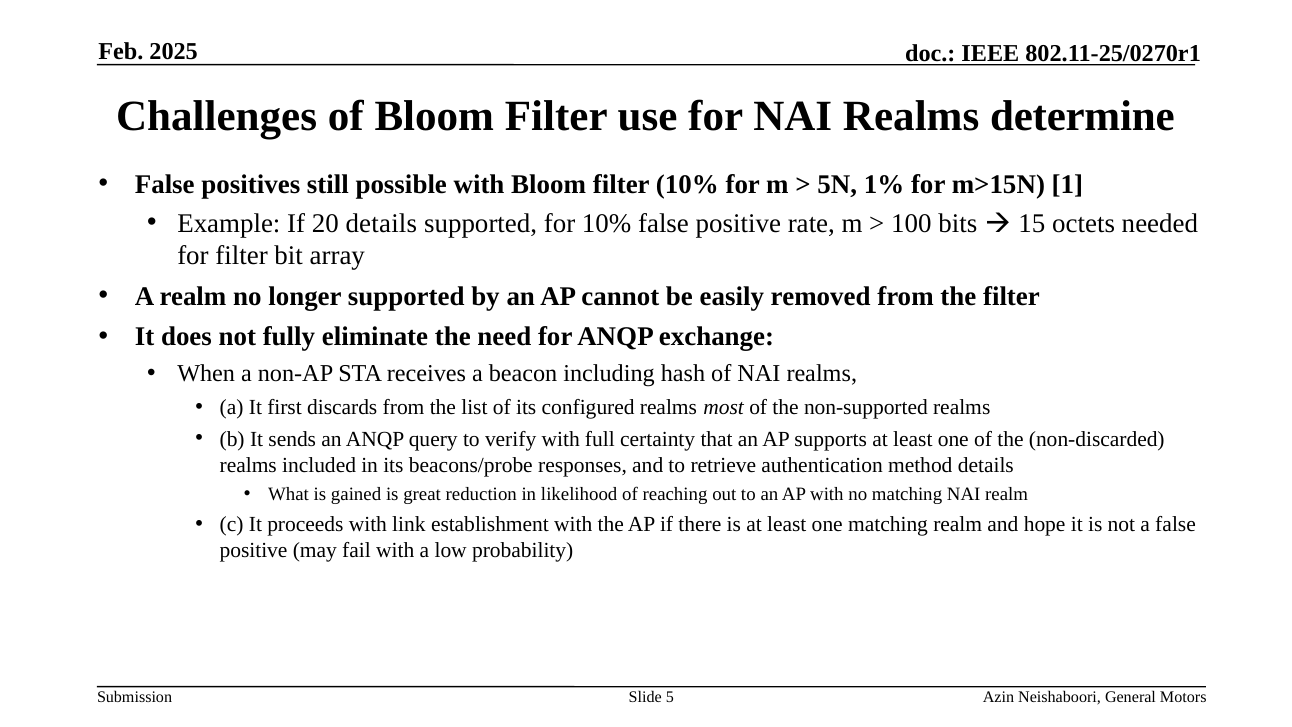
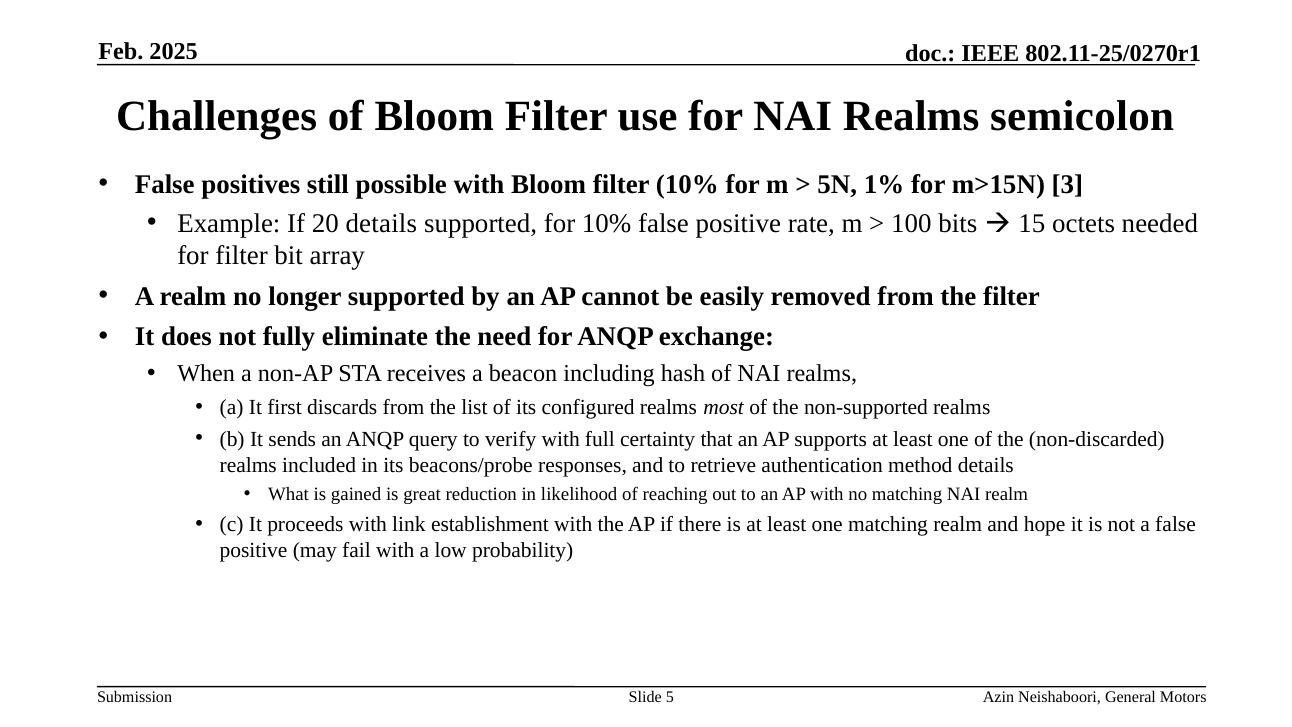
determine: determine -> semicolon (1082, 116)
1: 1 -> 3 (1067, 184)
